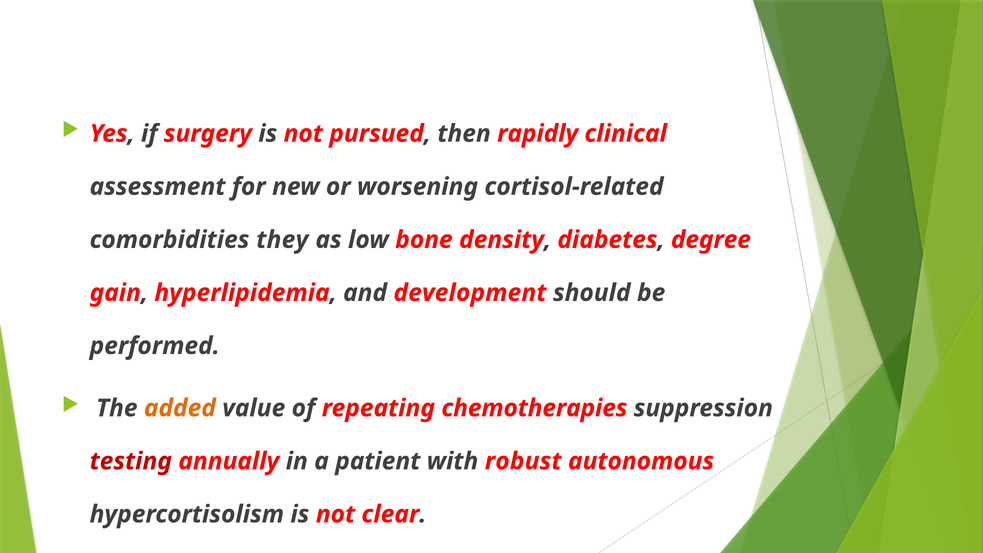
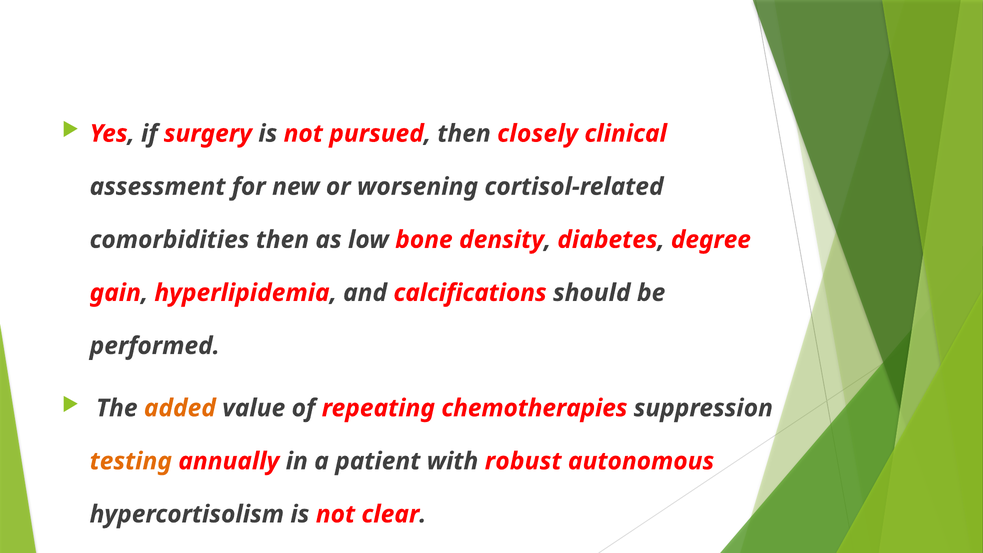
rapidly: rapidly -> closely (538, 134)
comorbidities they: they -> then (282, 240)
development: development -> calcifications (470, 293)
testing colour: red -> orange (131, 461)
